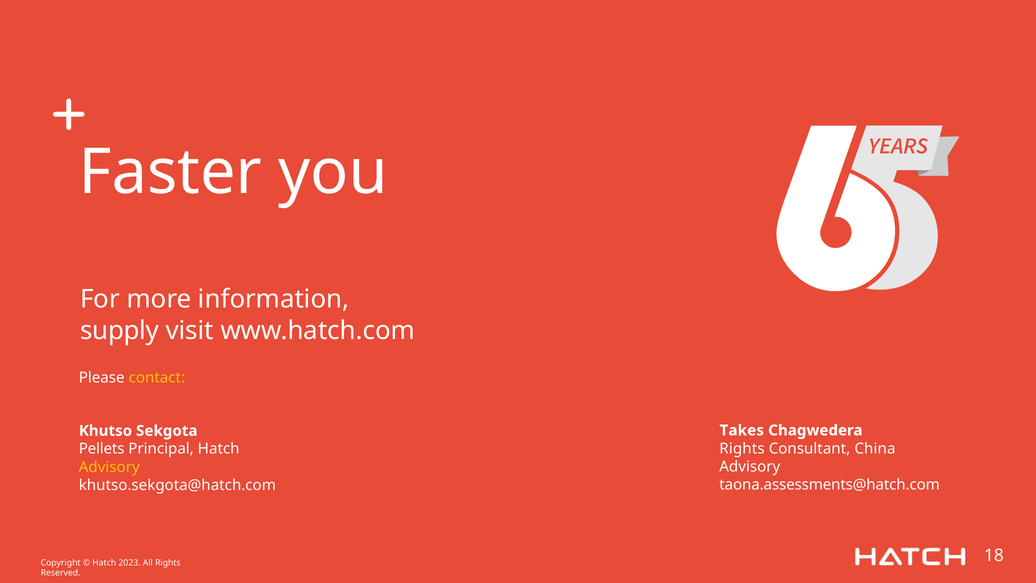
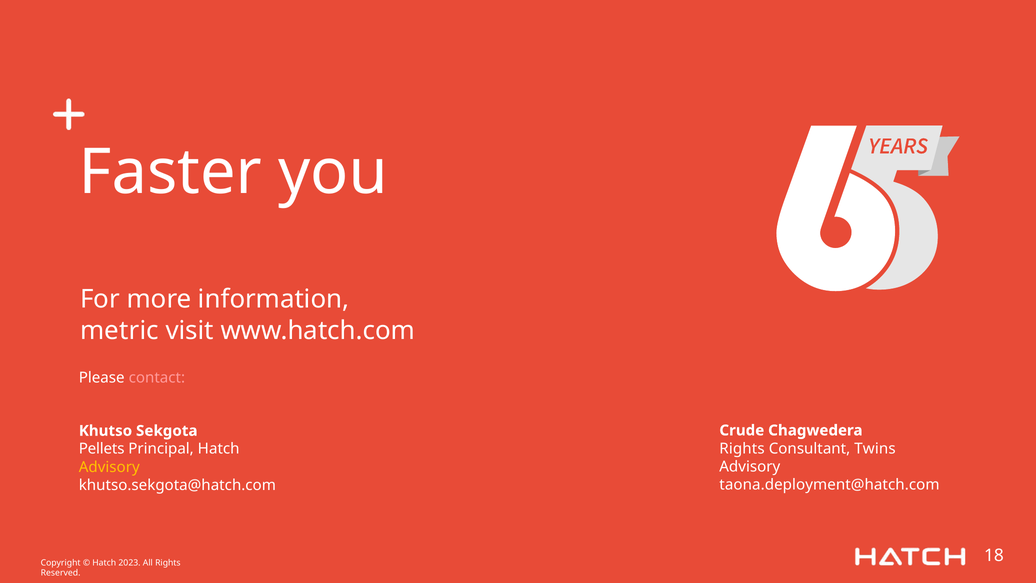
supply: supply -> metric (119, 330)
contact colour: yellow -> pink (157, 378)
Takes: Takes -> Crude (742, 430)
China: China -> Twins (875, 448)
taona.assessments@hatch.com: taona.assessments@hatch.com -> taona.deployment@hatch.com (829, 485)
